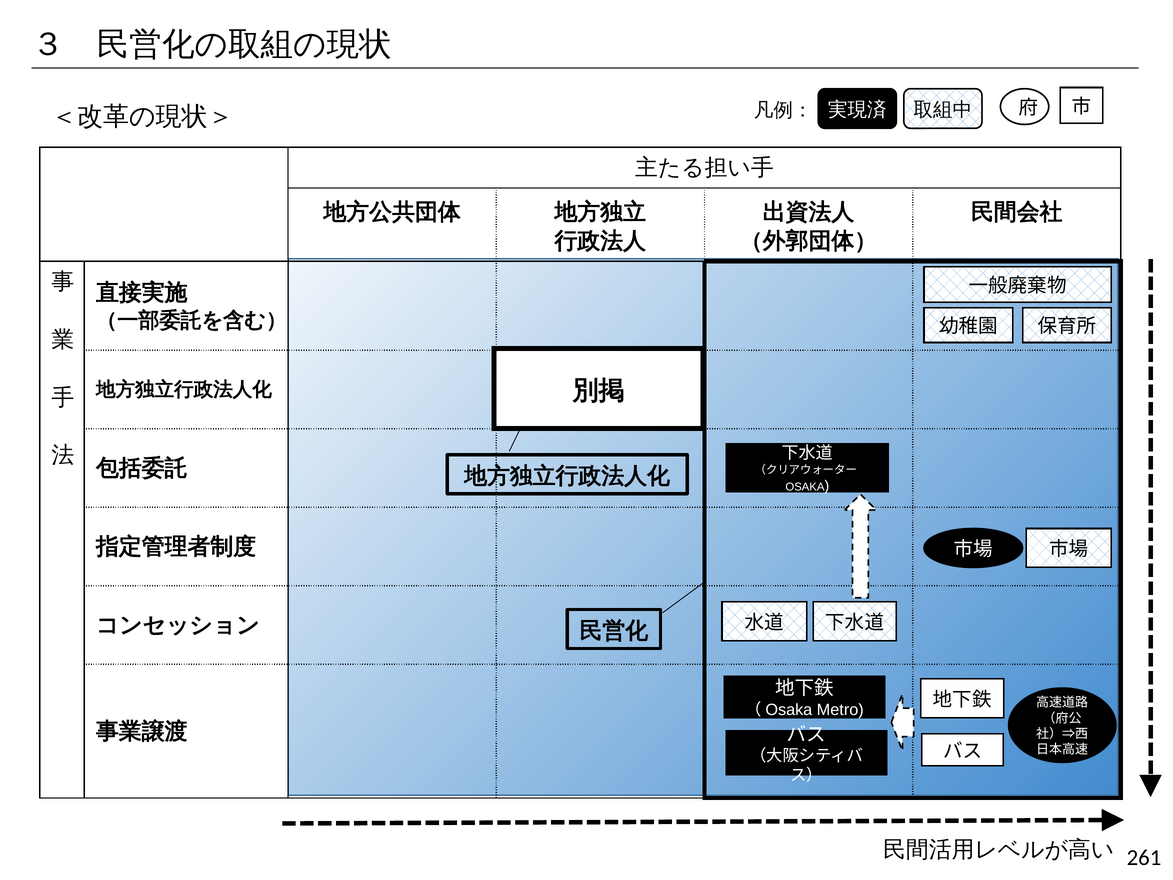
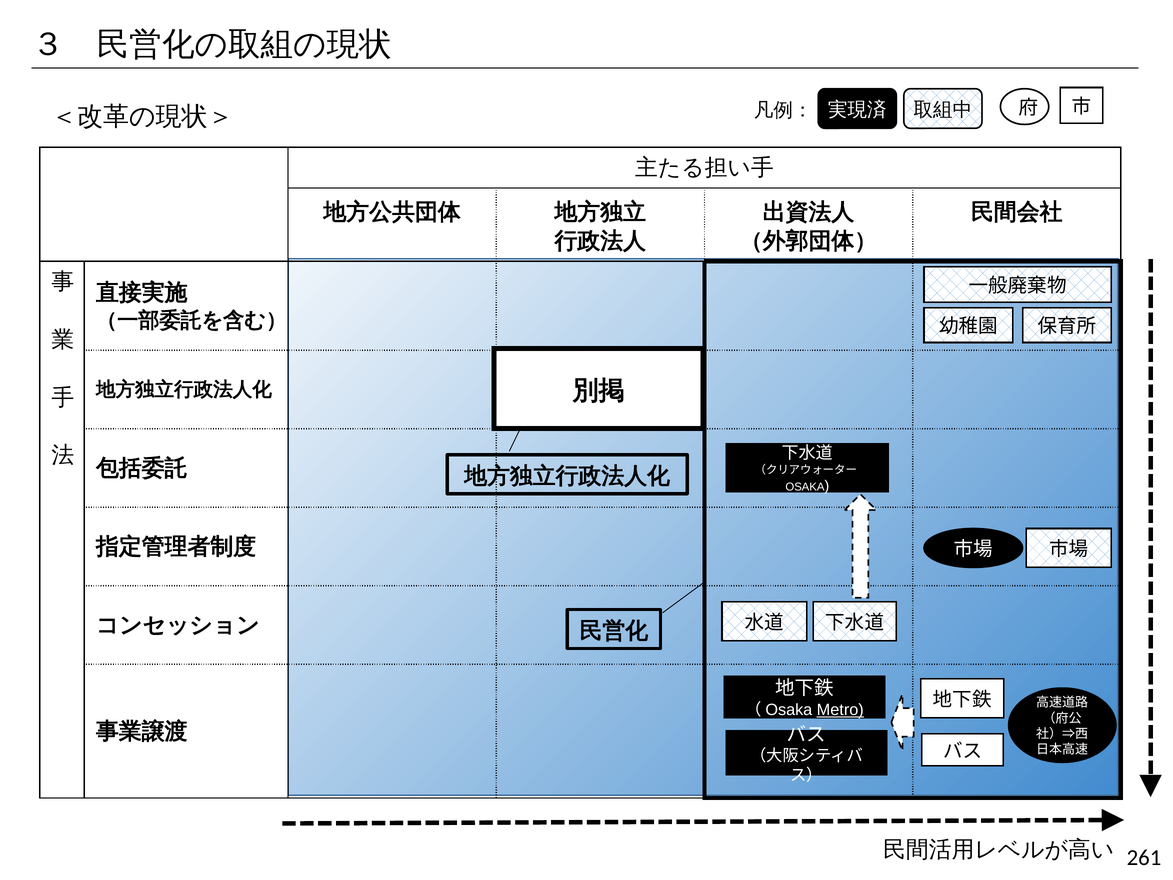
Metro underline: none -> present (840, 710)
